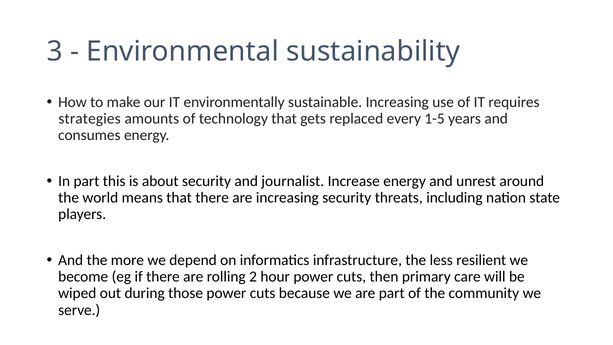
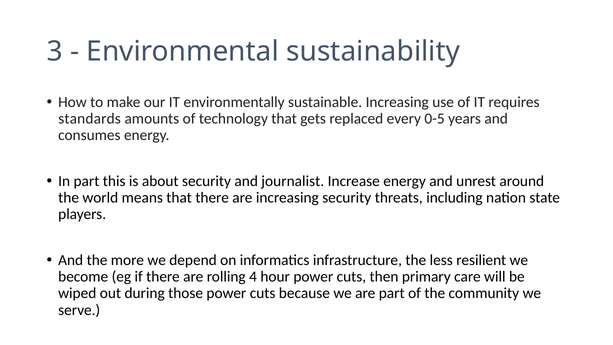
strategies: strategies -> standards (90, 119)
1-5: 1-5 -> 0-5 (435, 119)
2: 2 -> 4 (253, 277)
